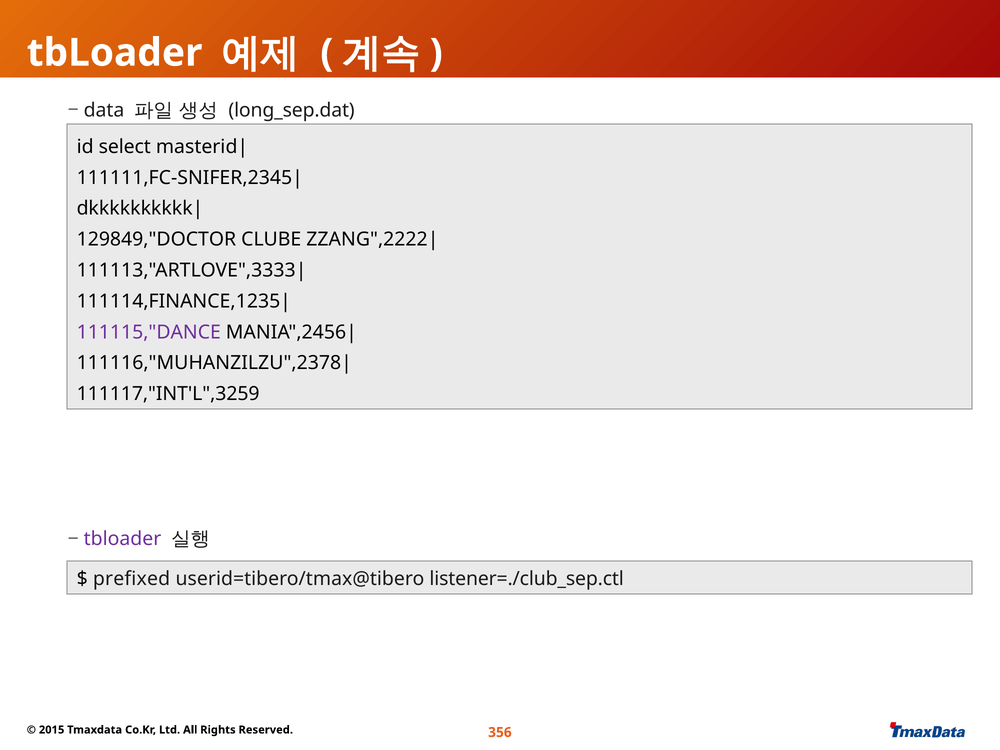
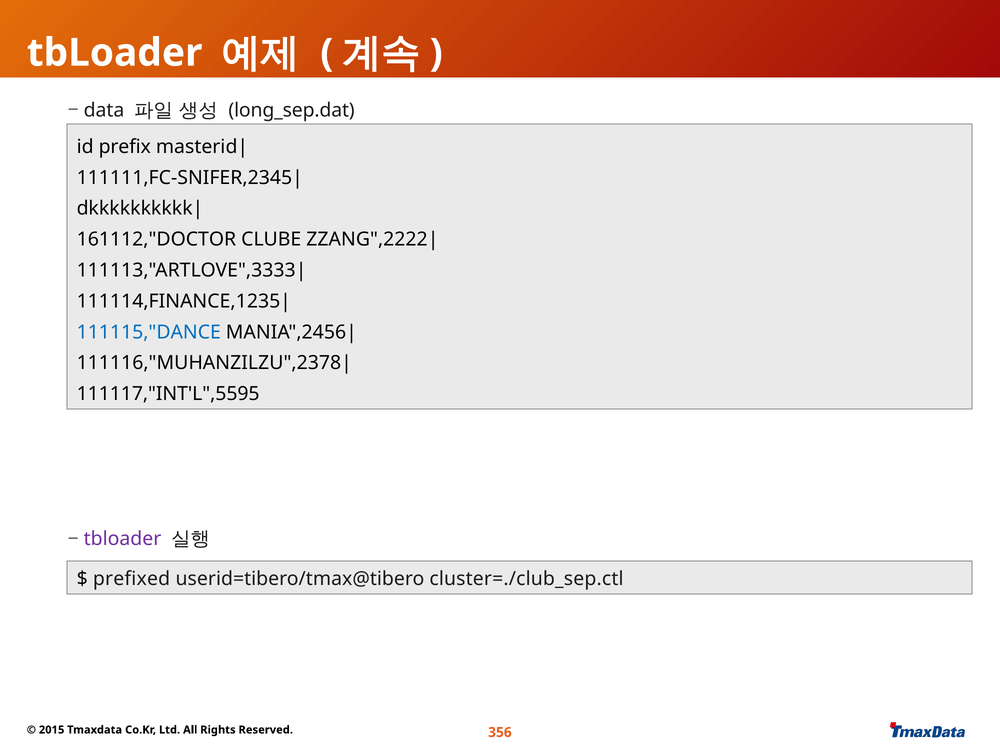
select: select -> prefix (125, 147)
129849,"DOCTOR: 129849,"DOCTOR -> 161112,"DOCTOR (156, 239)
111115,"DANCE colour: purple -> blue (149, 332)
111117,"INT'L",3259: 111117,"INT'L",3259 -> 111117,"INT'L",5595 (168, 394)
listener=./club_sep.ctl: listener=./club_sep.ctl -> cluster=./club_sep.ctl (526, 579)
